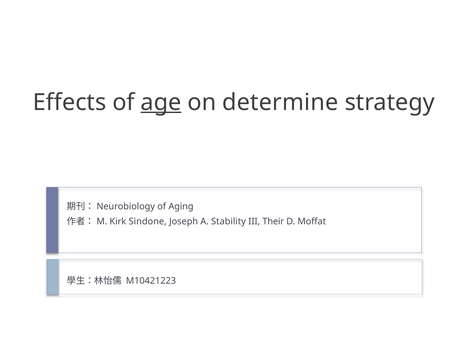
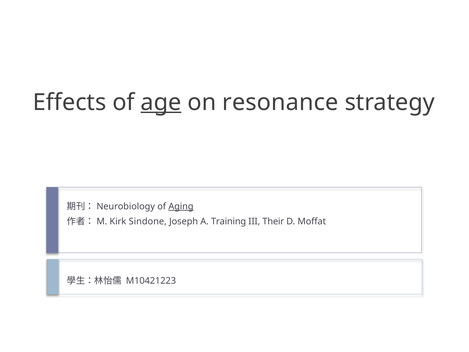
determine: determine -> resonance (280, 102)
Aging underline: none -> present (181, 206)
Stability: Stability -> Training (229, 221)
